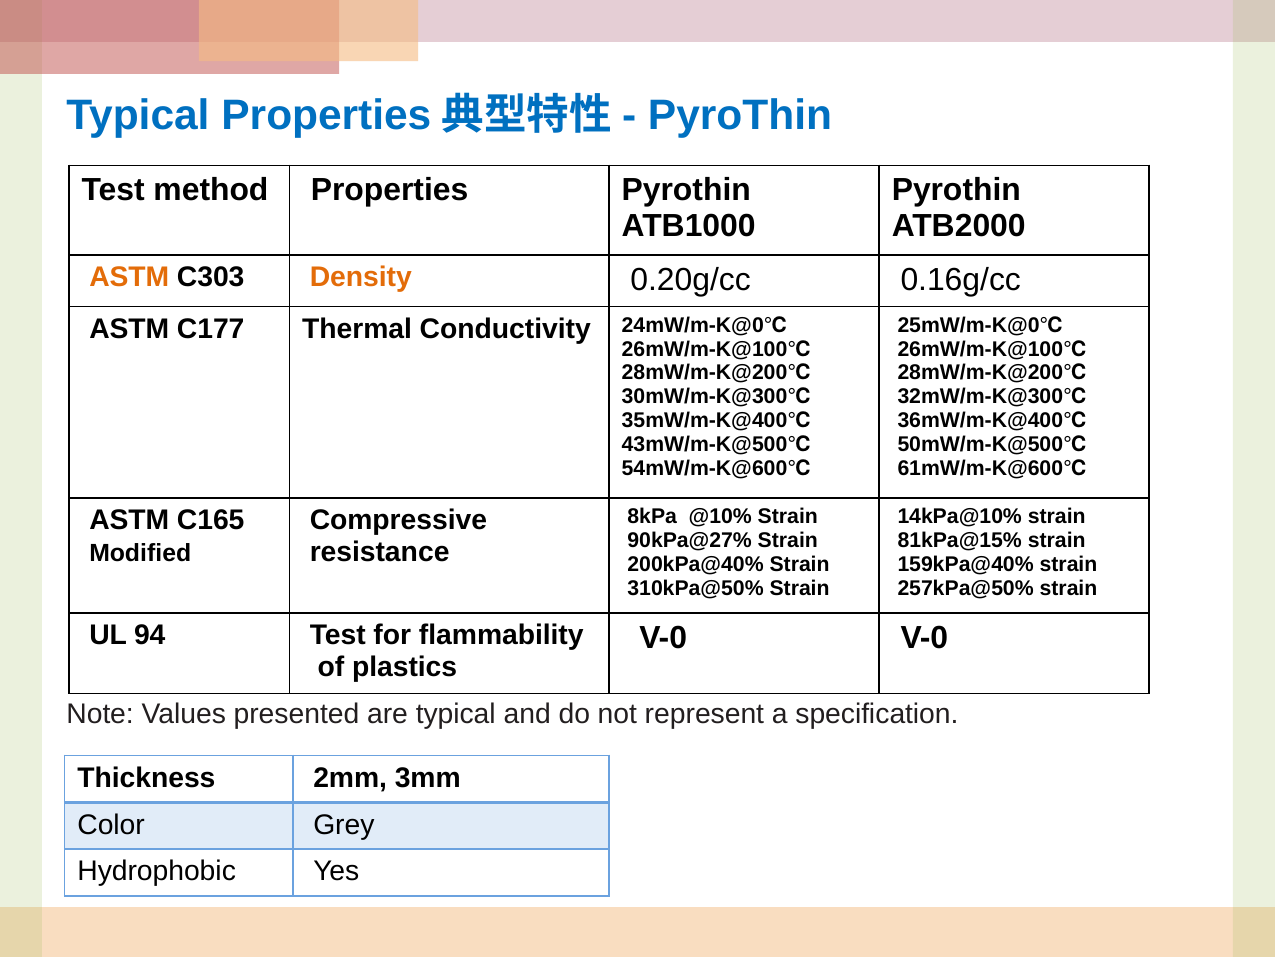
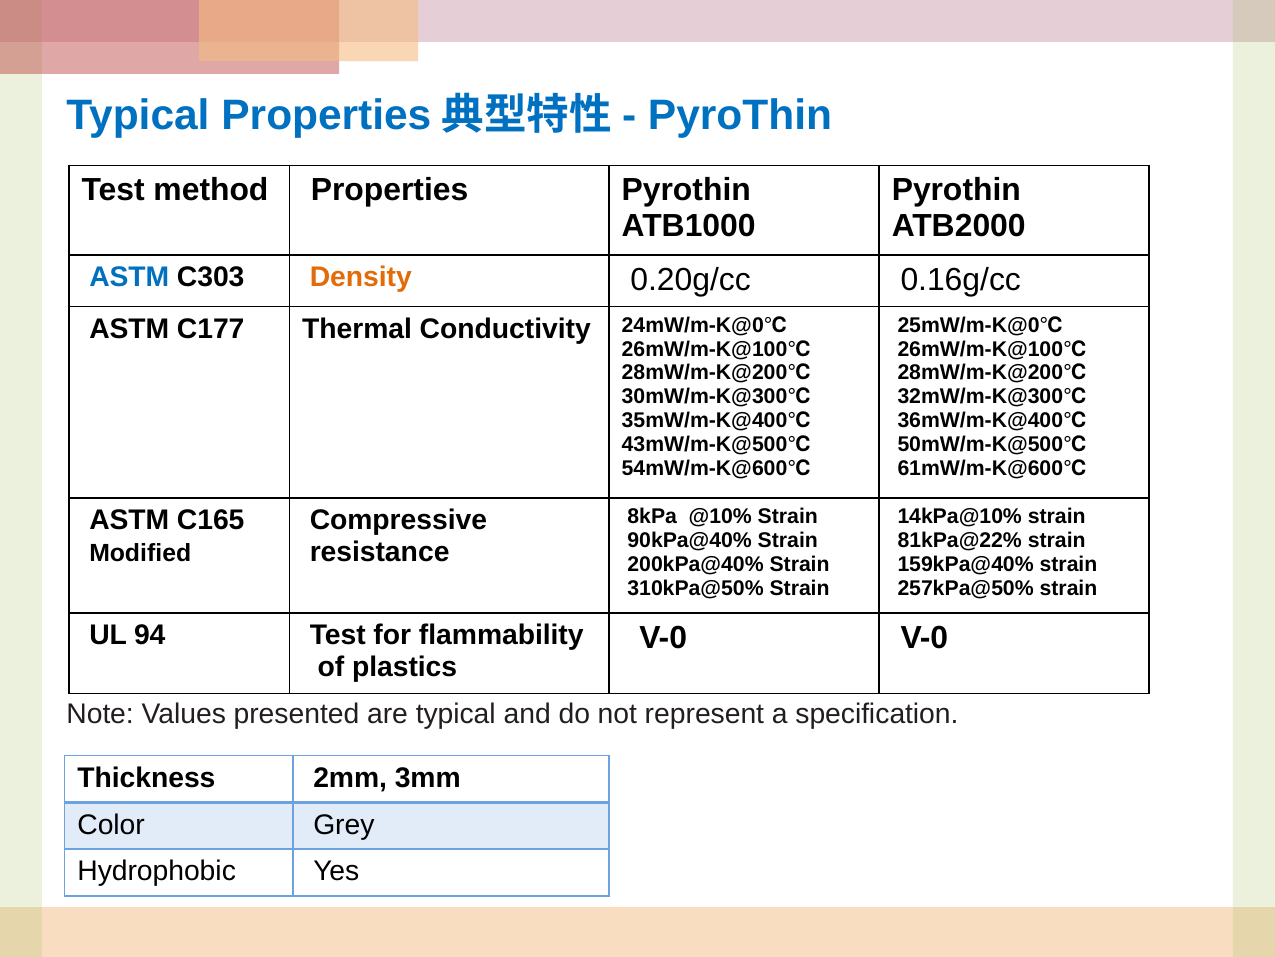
ASTM colour: orange -> blue (129, 277)
90kPa@27%: 90kPa@27% -> 90kPa@40% (690, 540)
81kPa@15%: 81kPa@15% -> 81kPa@22% (960, 540)
